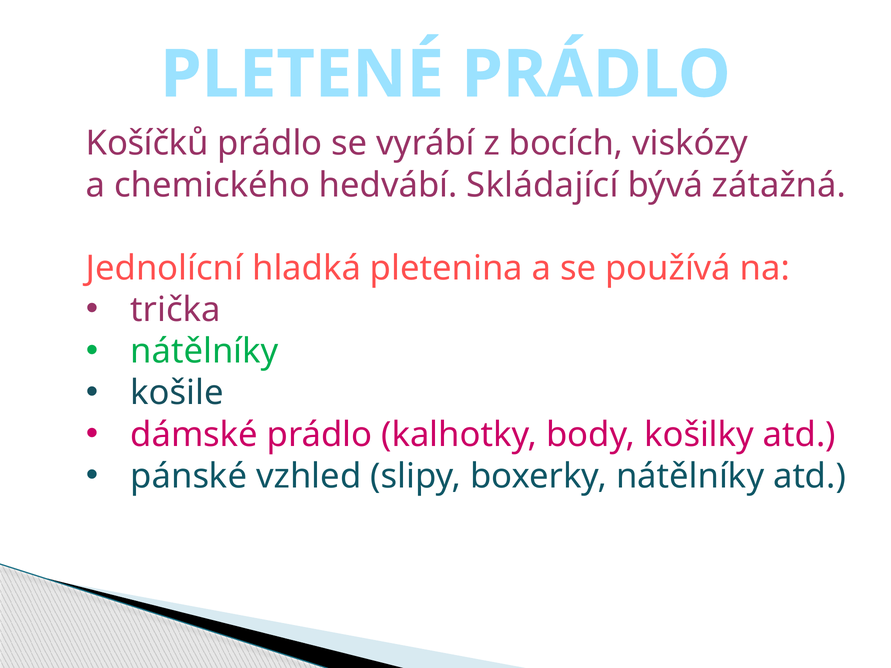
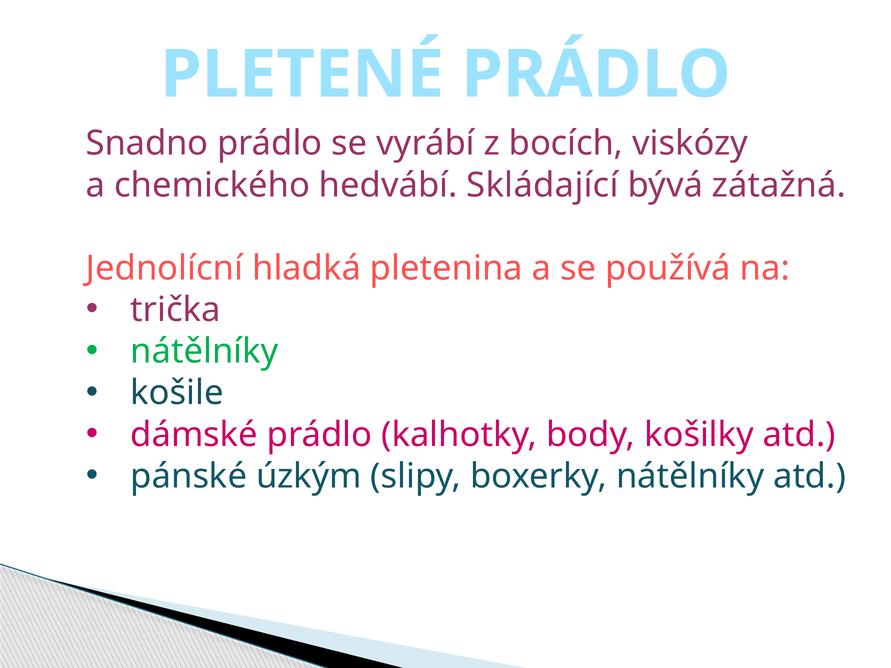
Košíčků: Košíčků -> Snadno (147, 144)
vzhled: vzhled -> úzkým (309, 476)
